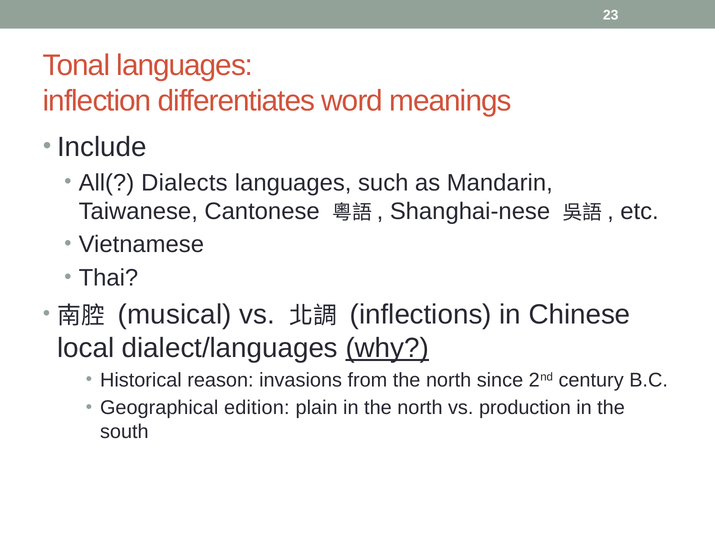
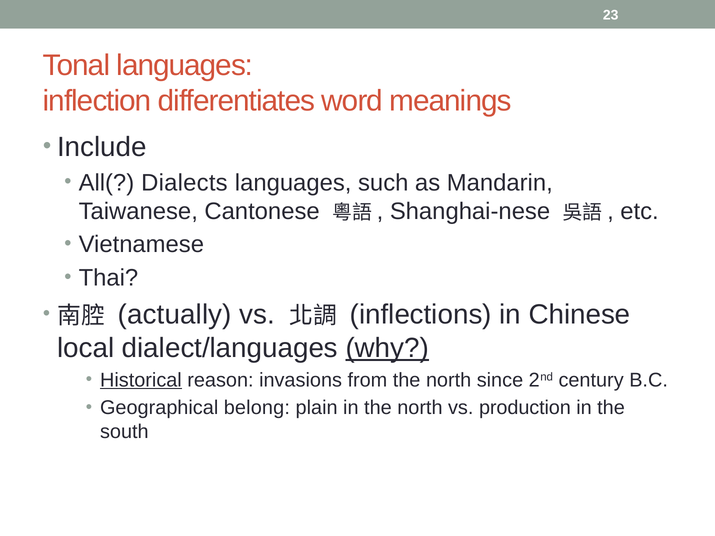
musical: musical -> actually (175, 315)
Historical underline: none -> present (141, 380)
edition: edition -> belong (257, 408)
